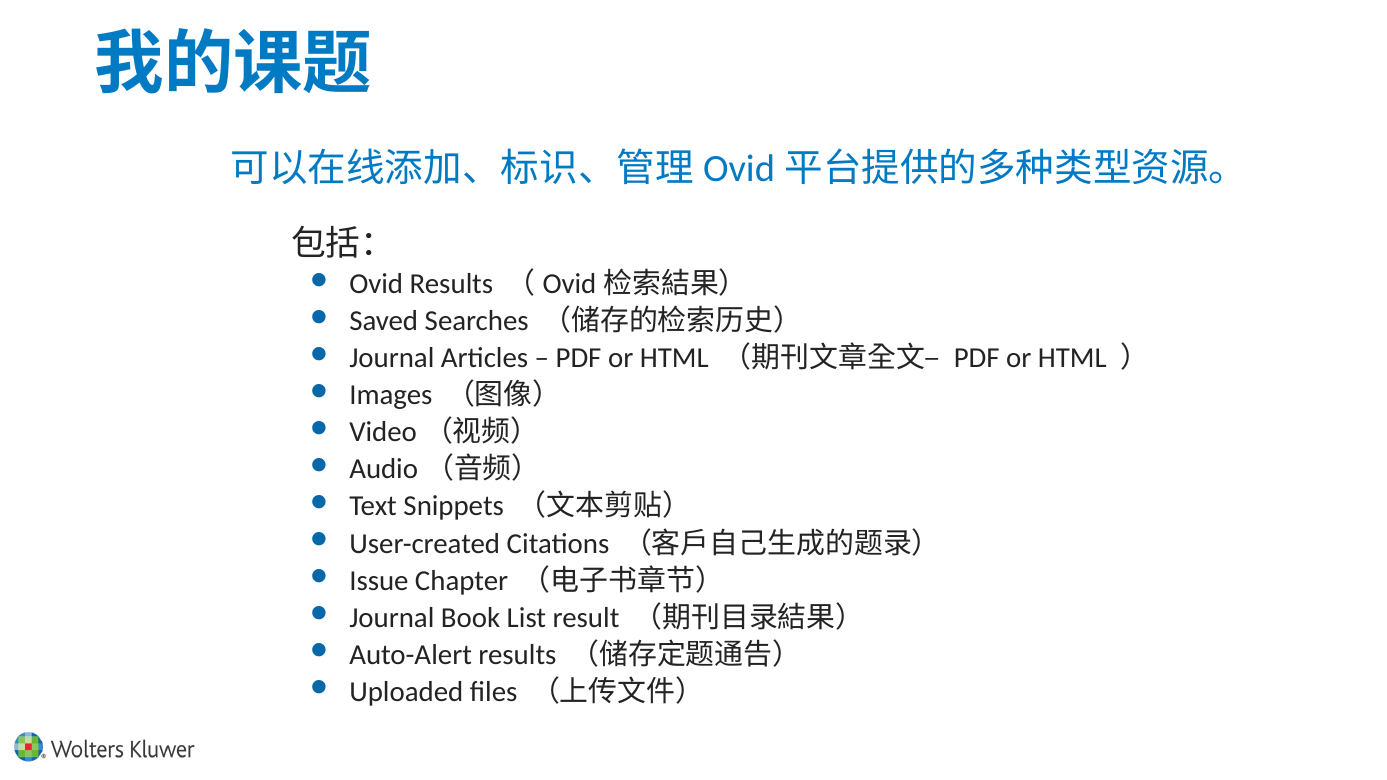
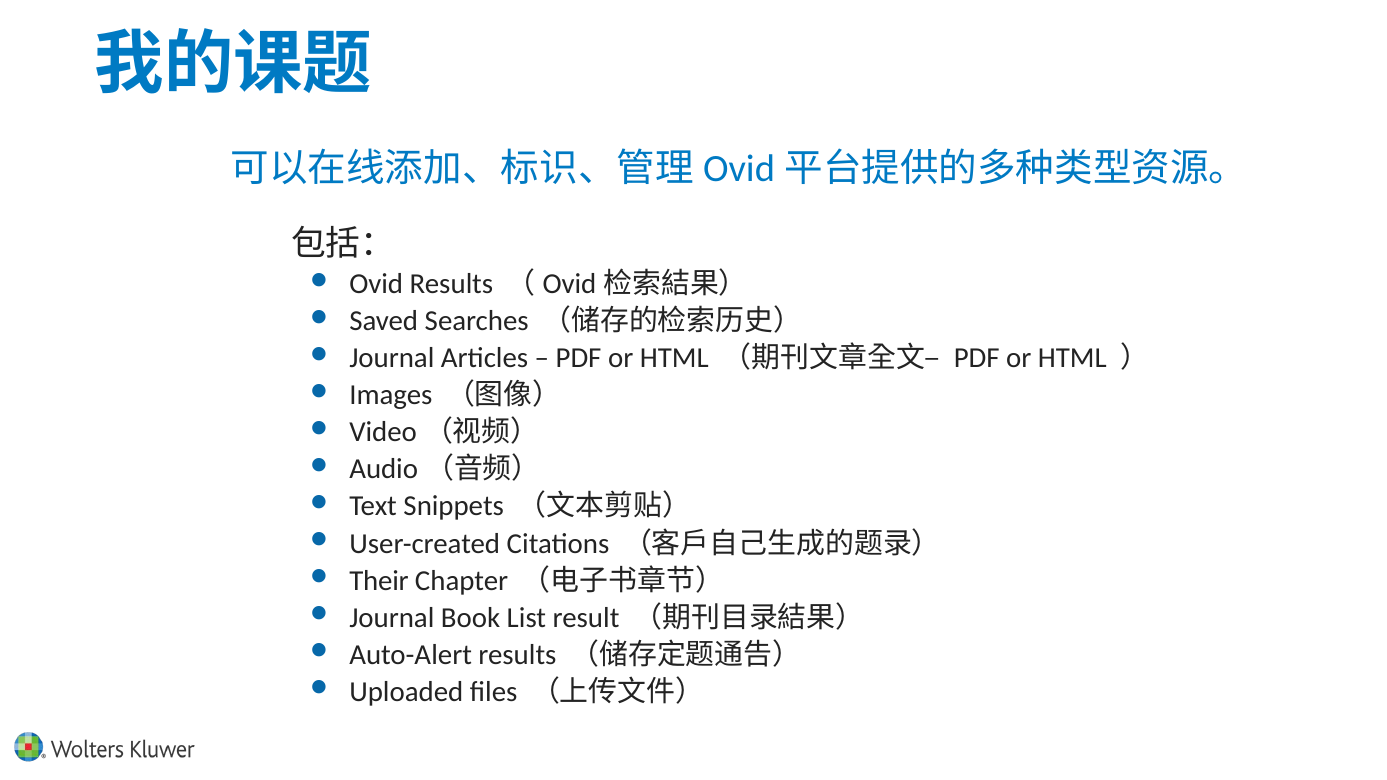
Issue: Issue -> Their (379, 581)
